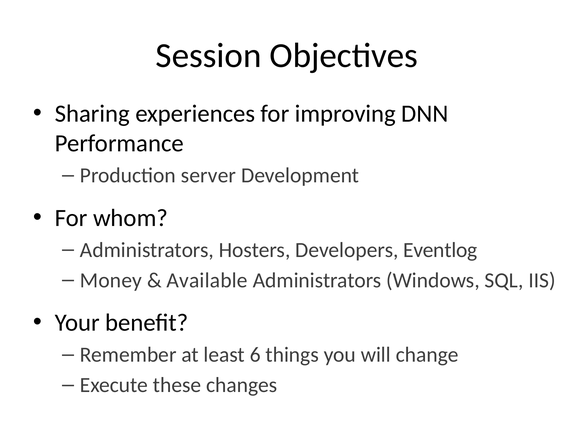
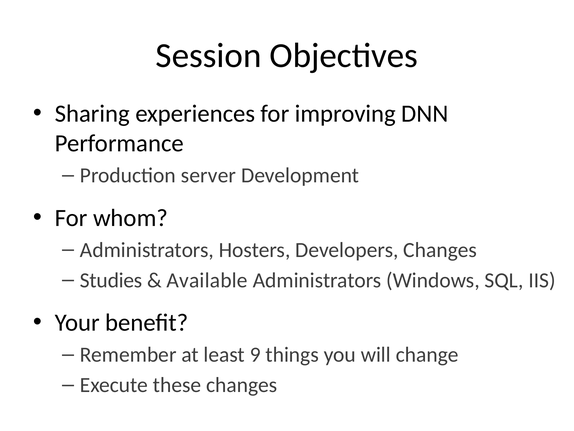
Developers Eventlog: Eventlog -> Changes (440, 250)
Money: Money -> Studies (111, 280)
6: 6 -> 9 (255, 354)
